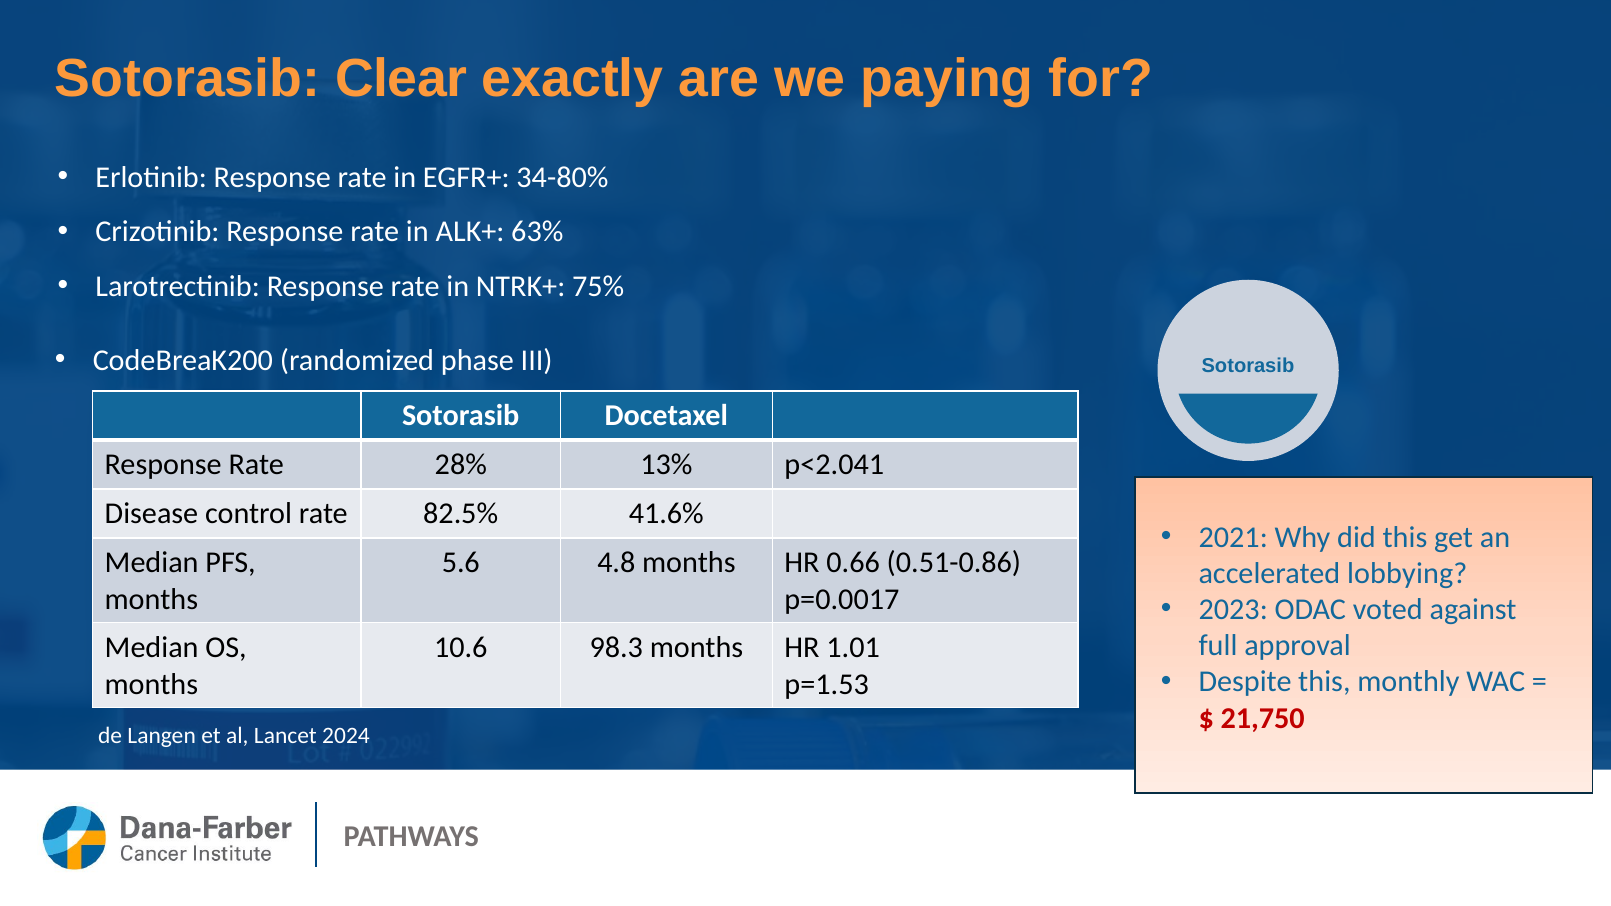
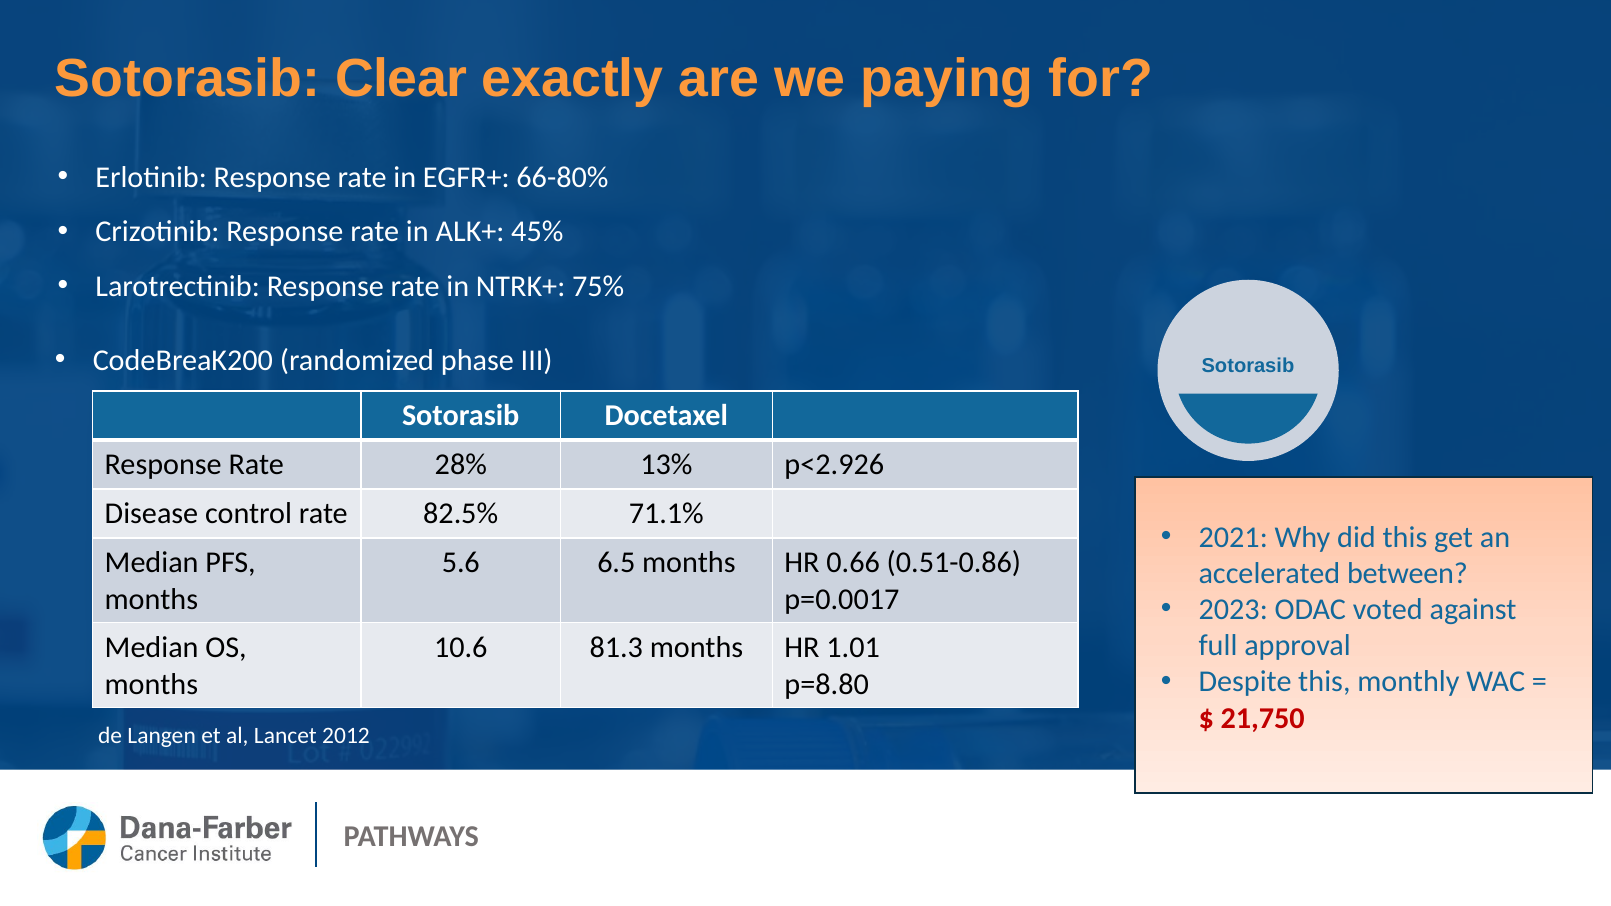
34-80%: 34-80% -> 66-80% (562, 177)
63%: 63% -> 45% (537, 232)
p<2.041: p<2.041 -> p<2.926 (834, 465)
41.6%: 41.6% -> 71.1% (666, 514)
4.8: 4.8 -> 6.5 (616, 563)
lobbying: lobbying -> between (1407, 573)
98.3: 98.3 -> 81.3 (616, 648)
p=1.53: p=1.53 -> p=8.80 (827, 684)
2024: 2024 -> 2012 (346, 736)
